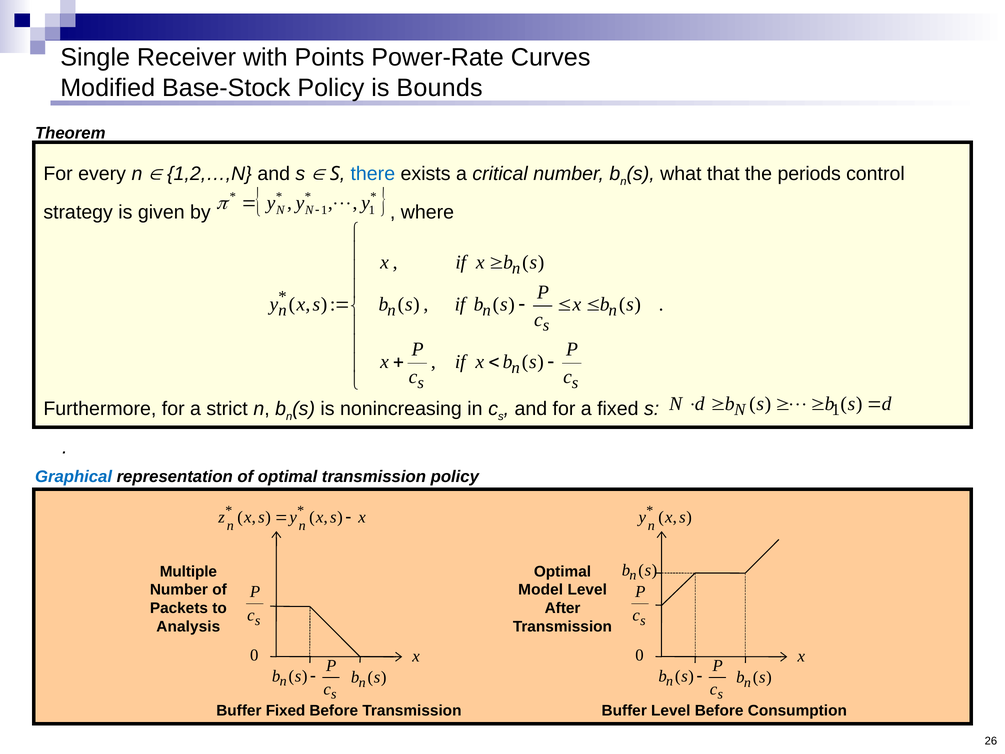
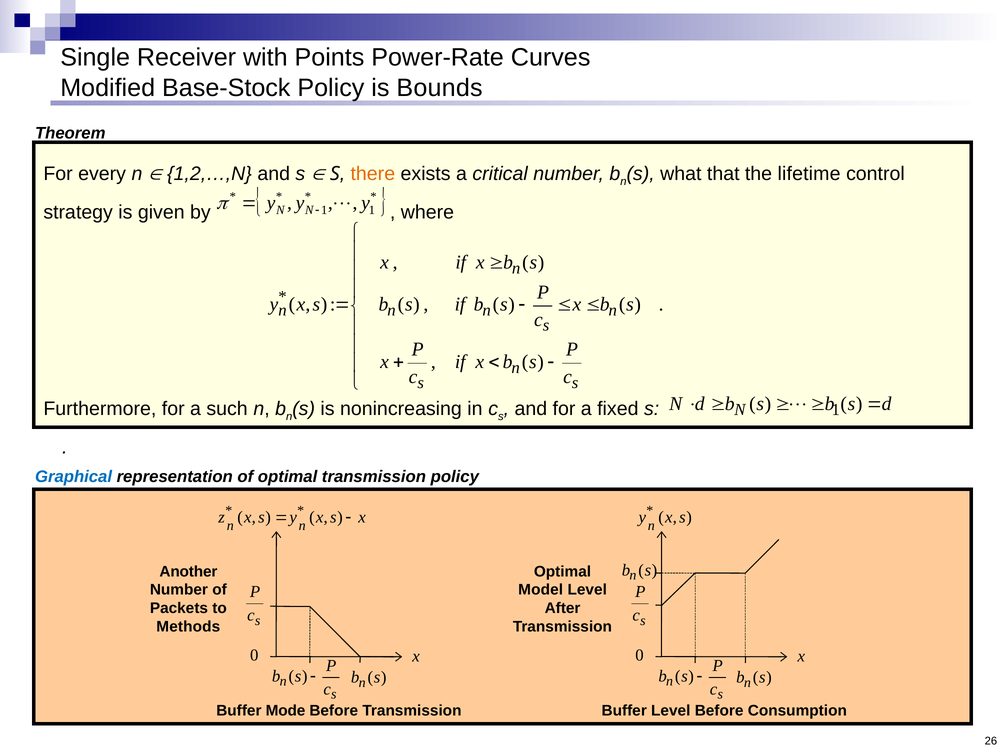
there colour: blue -> orange (373, 174)
periods: periods -> lifetime (809, 174)
strict: strict -> such (227, 409)
Multiple: Multiple -> Another (188, 571)
Analysis: Analysis -> Methods (188, 627)
Buffer Fixed: Fixed -> Mode (286, 711)
